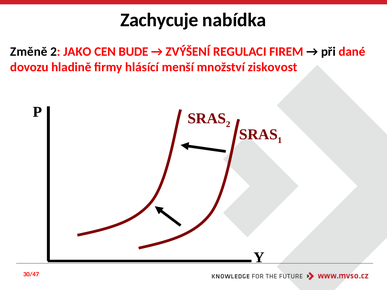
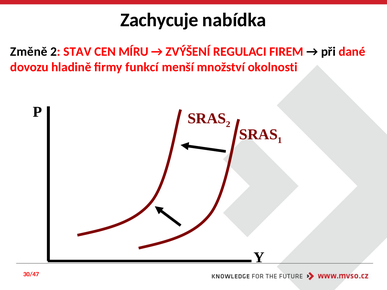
JAKO: JAKO -> STAV (77, 52)
BUDE: BUDE -> MÍRU (134, 52)
hlásící: hlásící -> funkcí (142, 67)
ziskovost: ziskovost -> okolnosti (273, 67)
